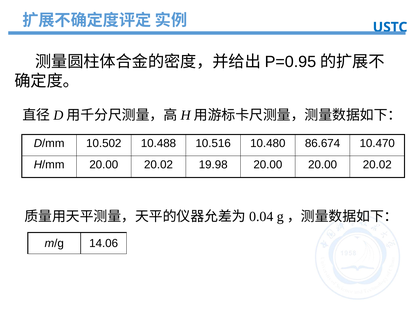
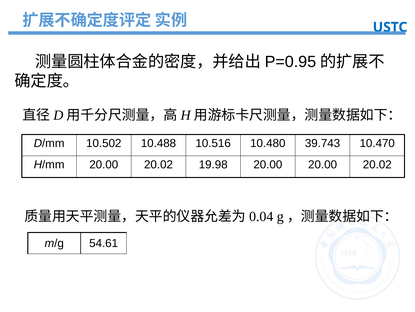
86.674: 86.674 -> 39.743 (323, 143)
14.06: 14.06 -> 54.61 (104, 243)
